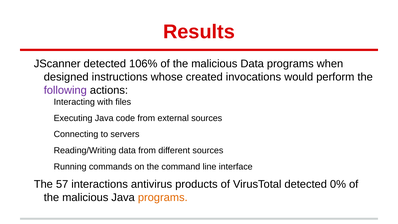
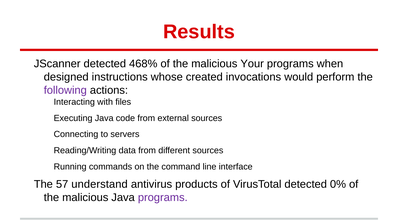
106%: 106% -> 468% (143, 64)
malicious Data: Data -> Your (252, 64)
interactions: interactions -> understand (100, 184)
programs colour: orange -> purple (163, 197)
